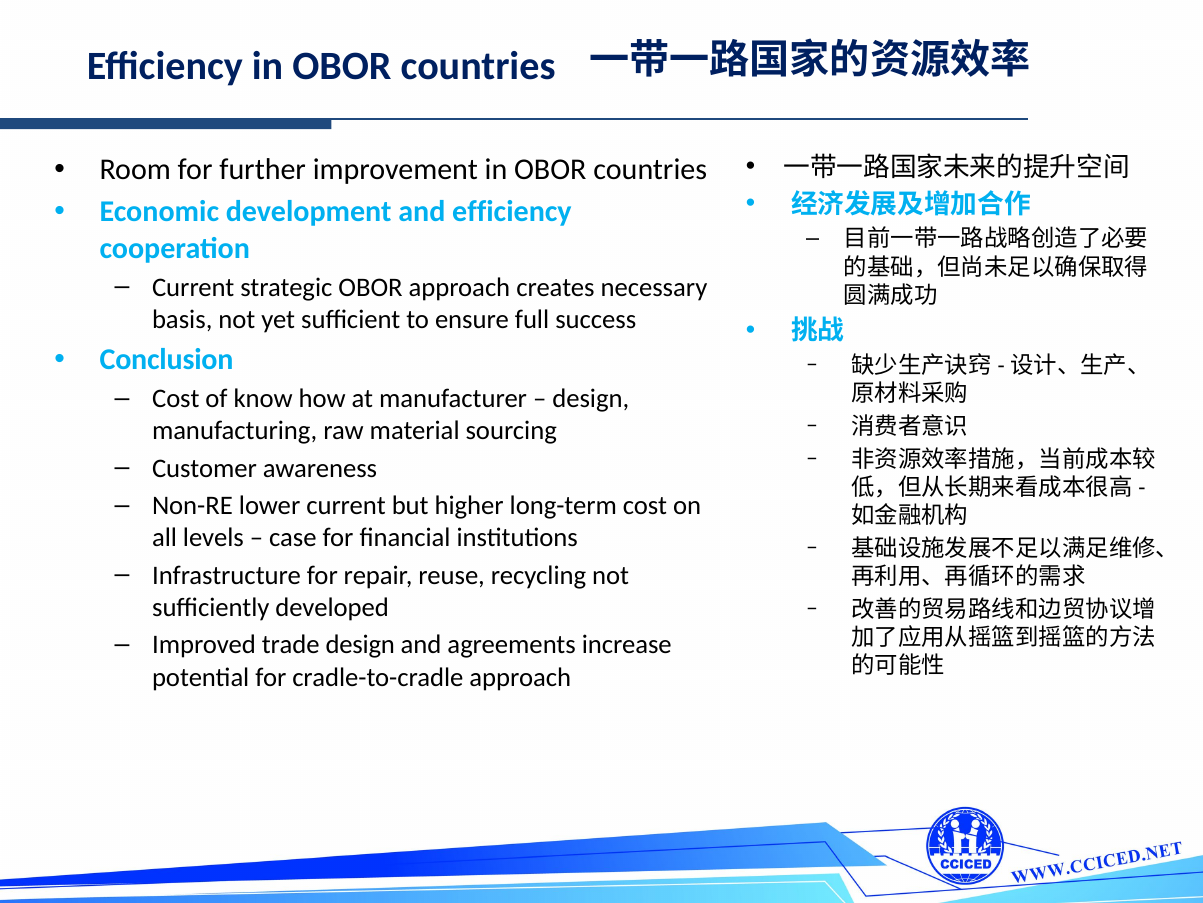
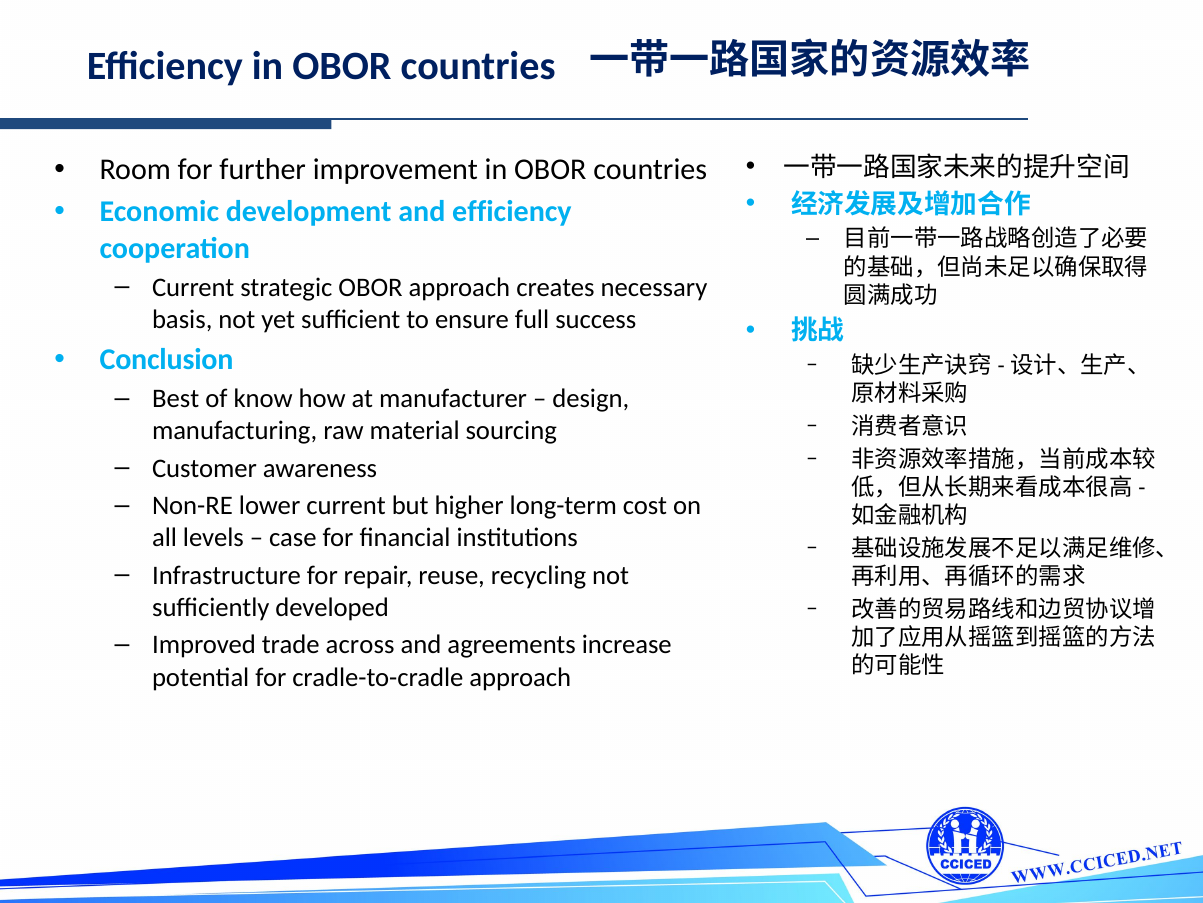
Cost: Cost -> Best (176, 399)
trade design: design -> across (360, 645)
